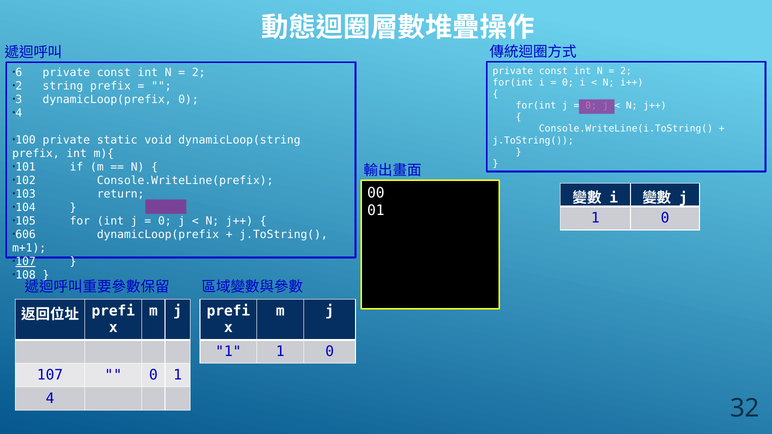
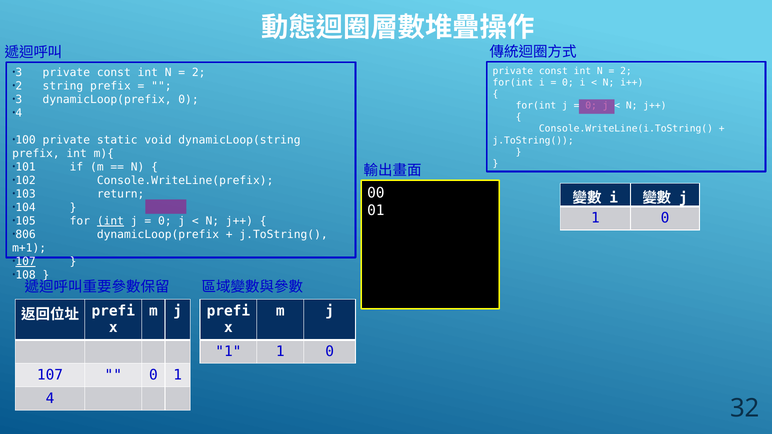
6: 6 -> 3 (19, 73)
int underline: none -> present (110, 221)
606: 606 -> 806 (26, 235)
